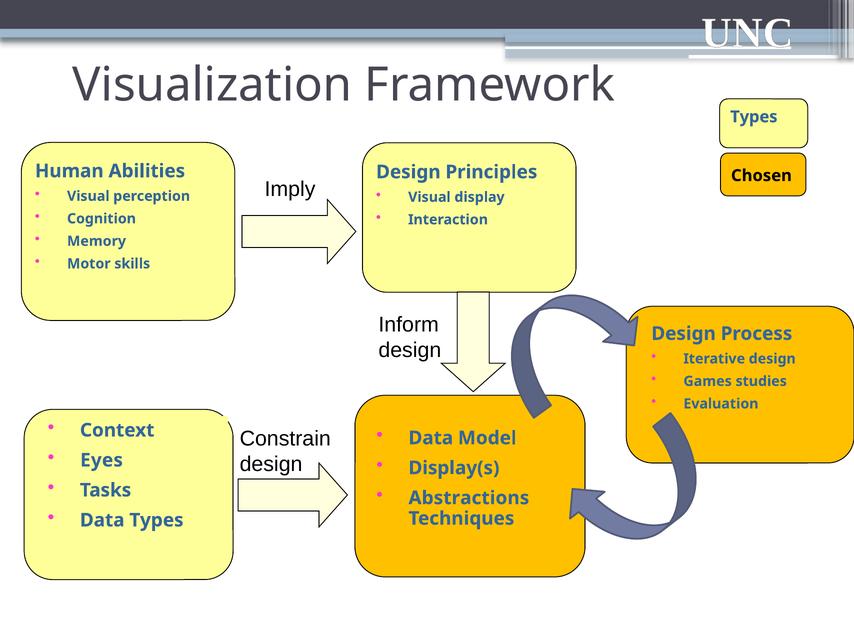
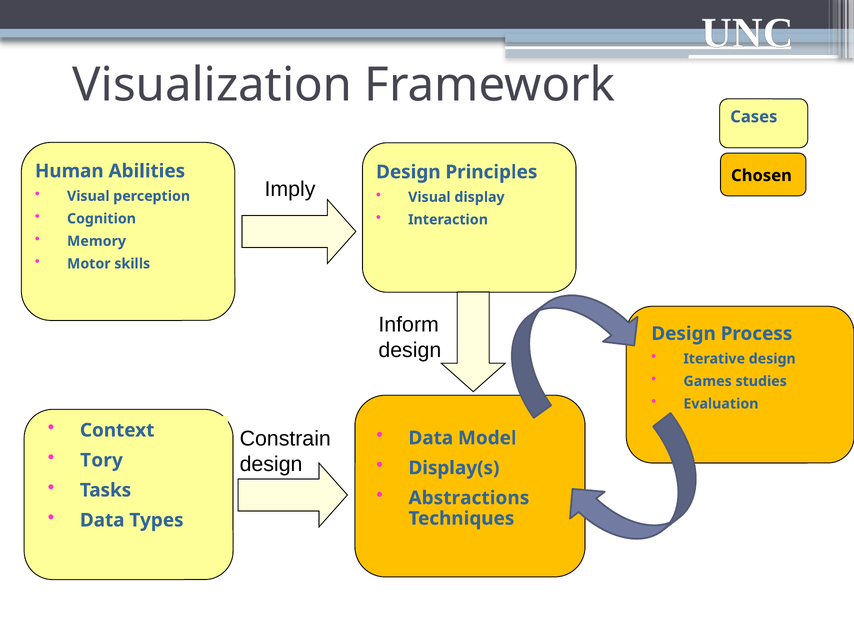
Types: Types -> Cases (754, 117)
Eyes: Eyes -> Tory (102, 460)
